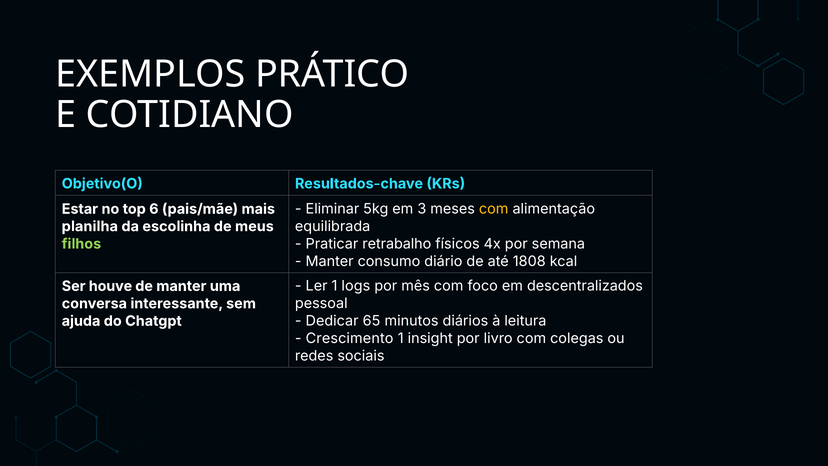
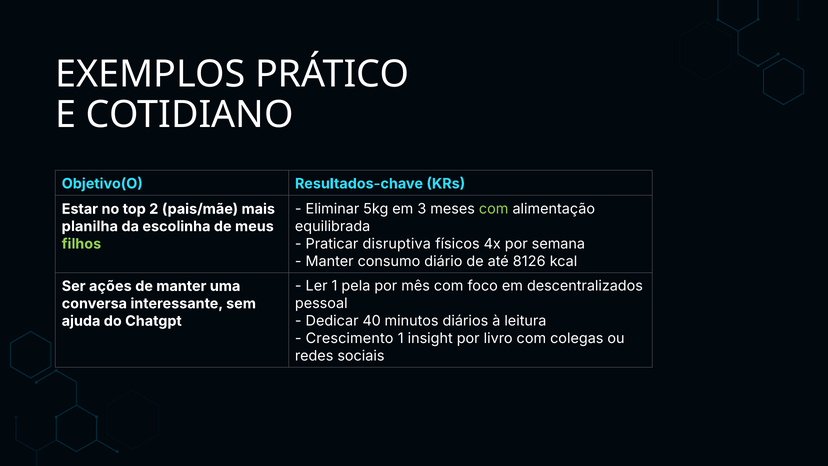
6: 6 -> 2 (154, 209)
com colour: yellow -> light green (494, 209)
retrabalho: retrabalho -> disruptiva (397, 244)
1808: 1808 -> 8126 (529, 261)
houve: houve -> ações (110, 286)
logs: logs -> pela (356, 286)
65: 65 -> 40 (372, 321)
